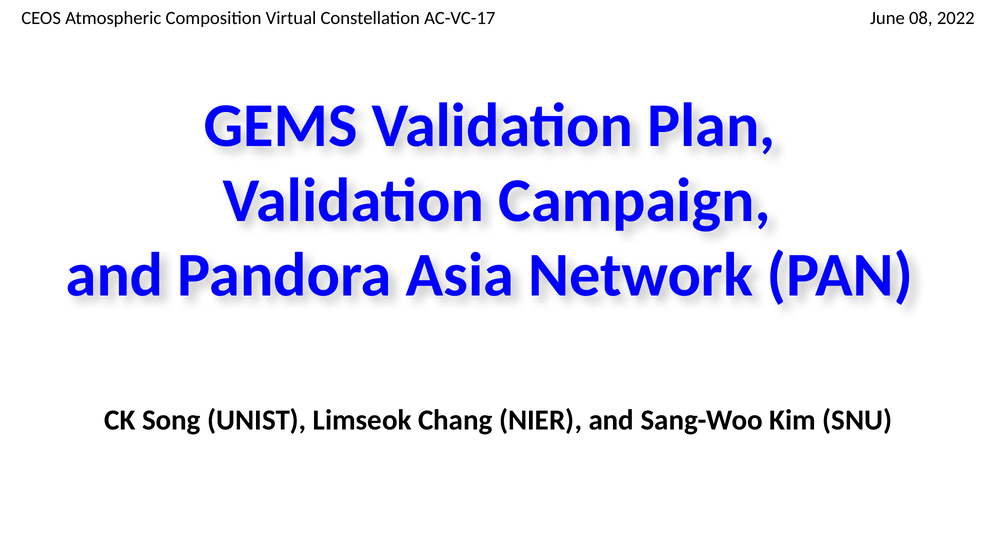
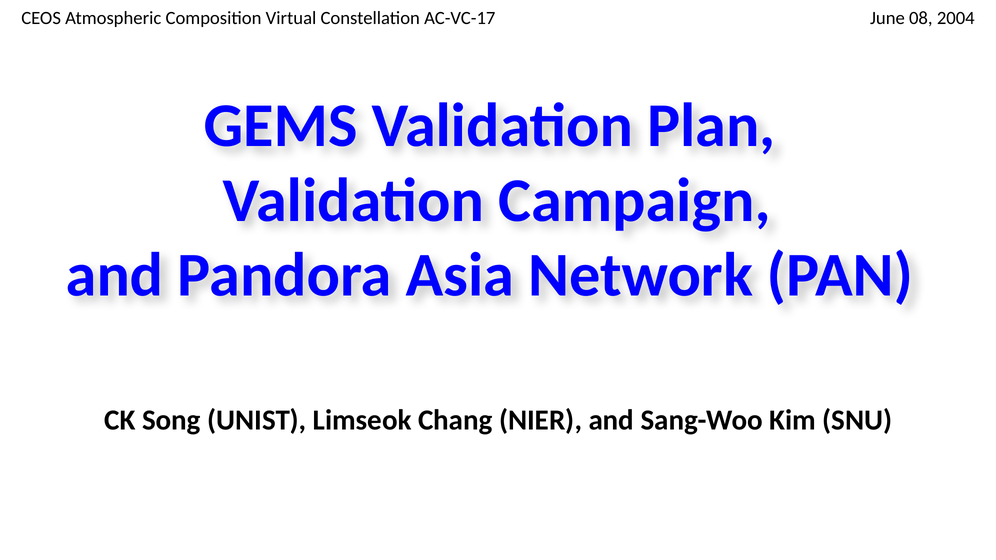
2022: 2022 -> 2004 (956, 18)
